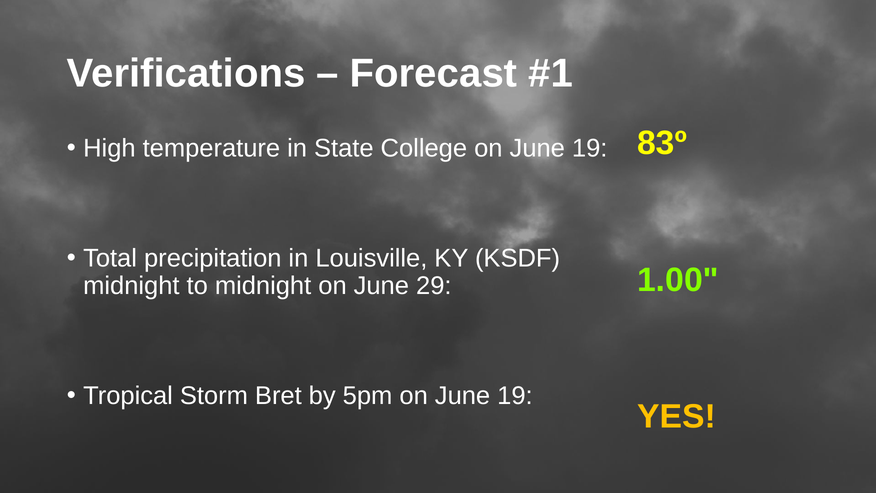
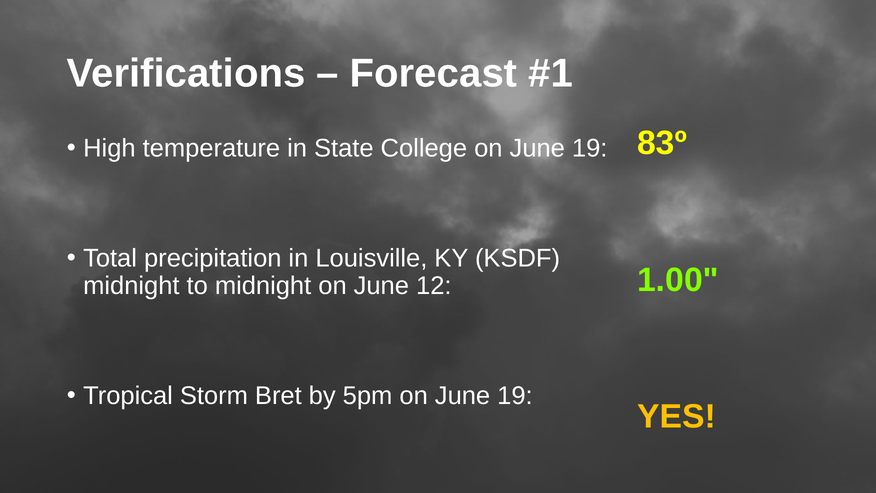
29: 29 -> 12 (434, 286)
